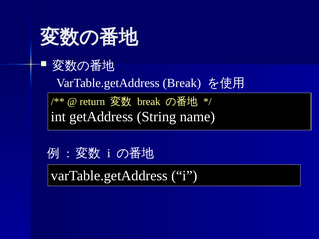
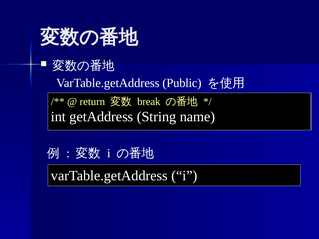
VarTable.getAddress Break: Break -> Public (182, 83)
